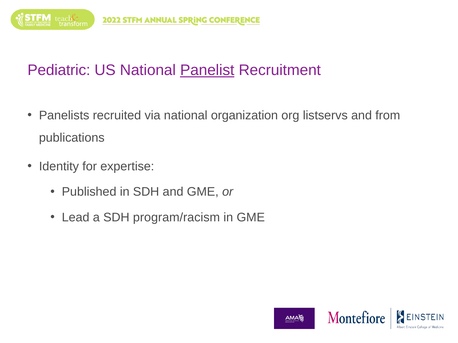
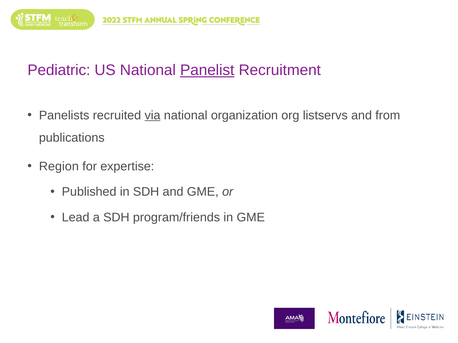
via underline: none -> present (153, 116)
Identity: Identity -> Region (59, 167)
program/racism: program/racism -> program/friends (176, 218)
